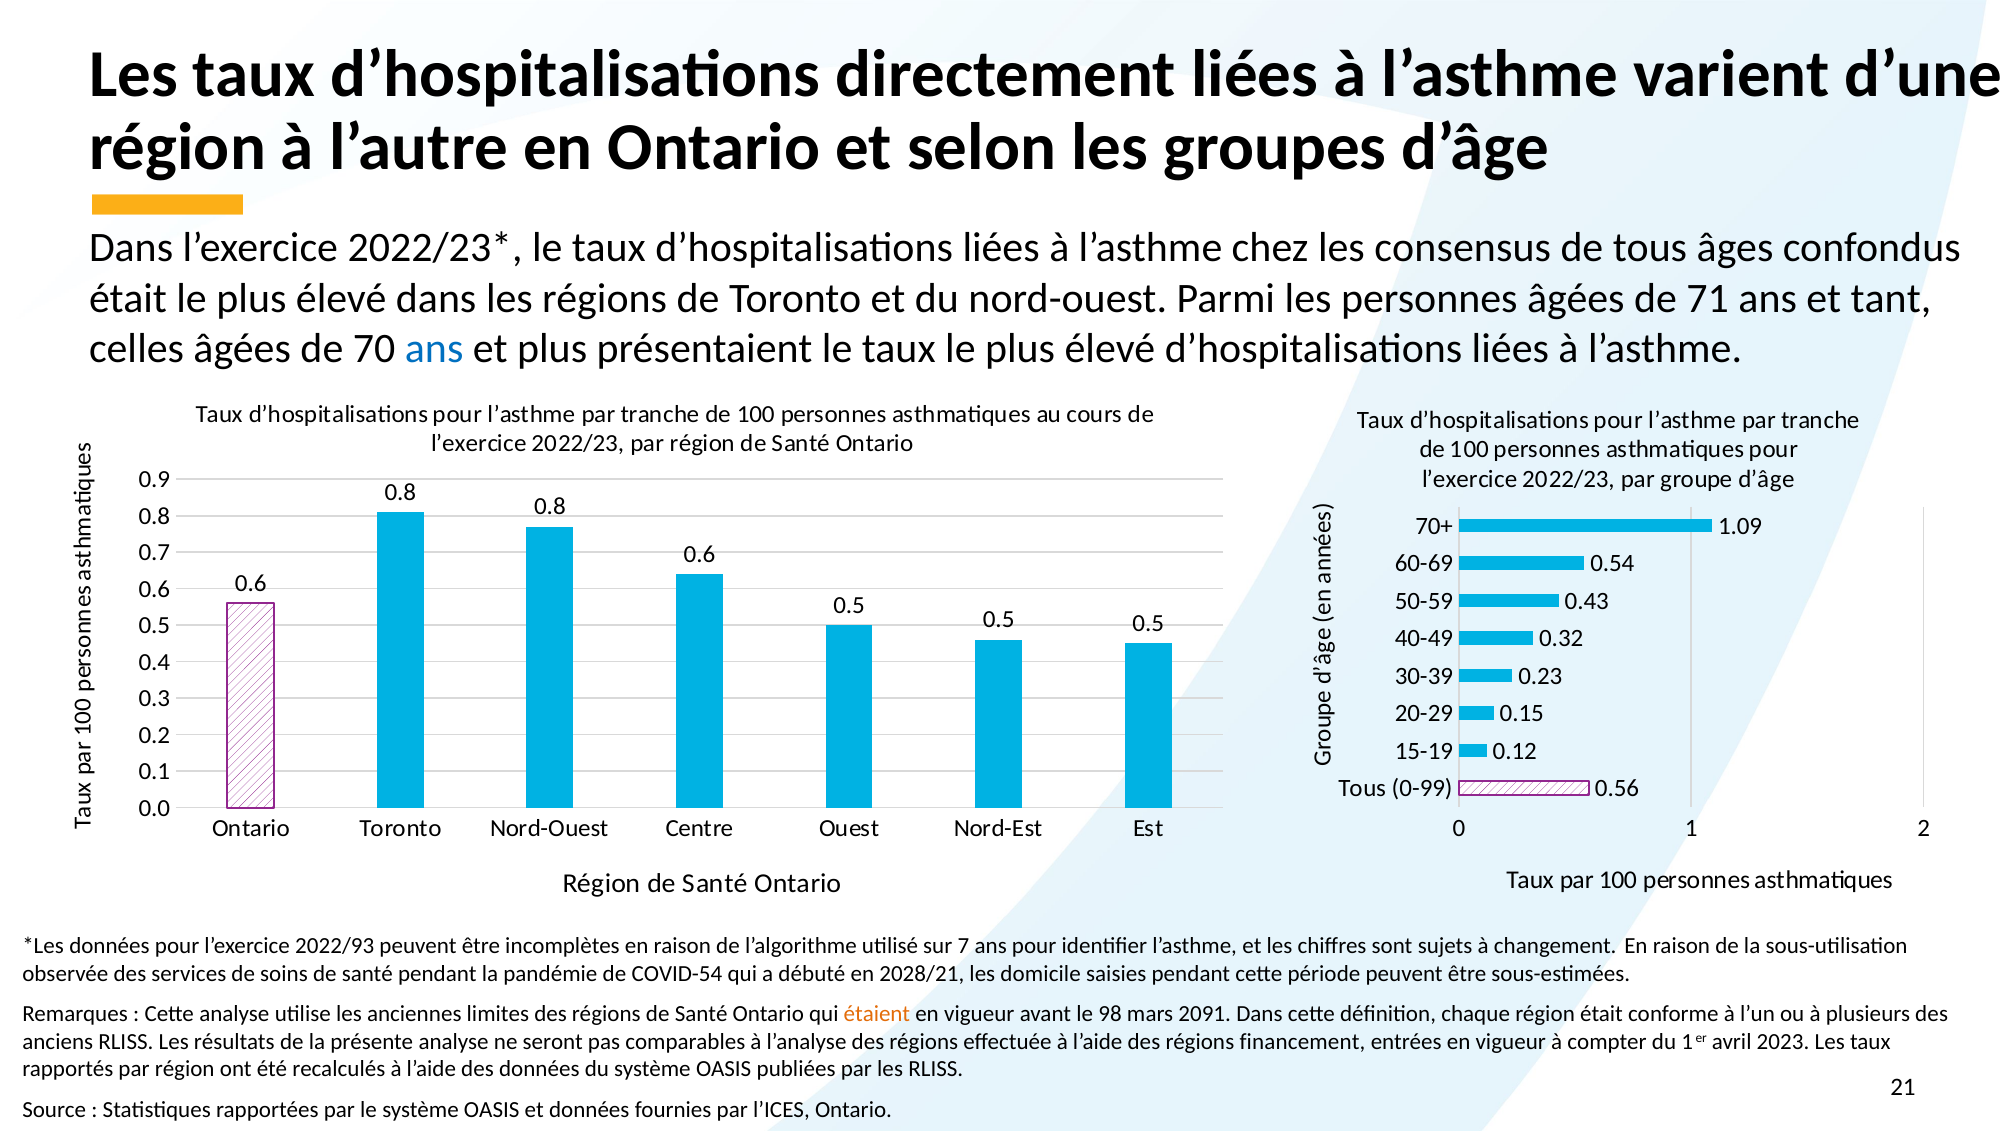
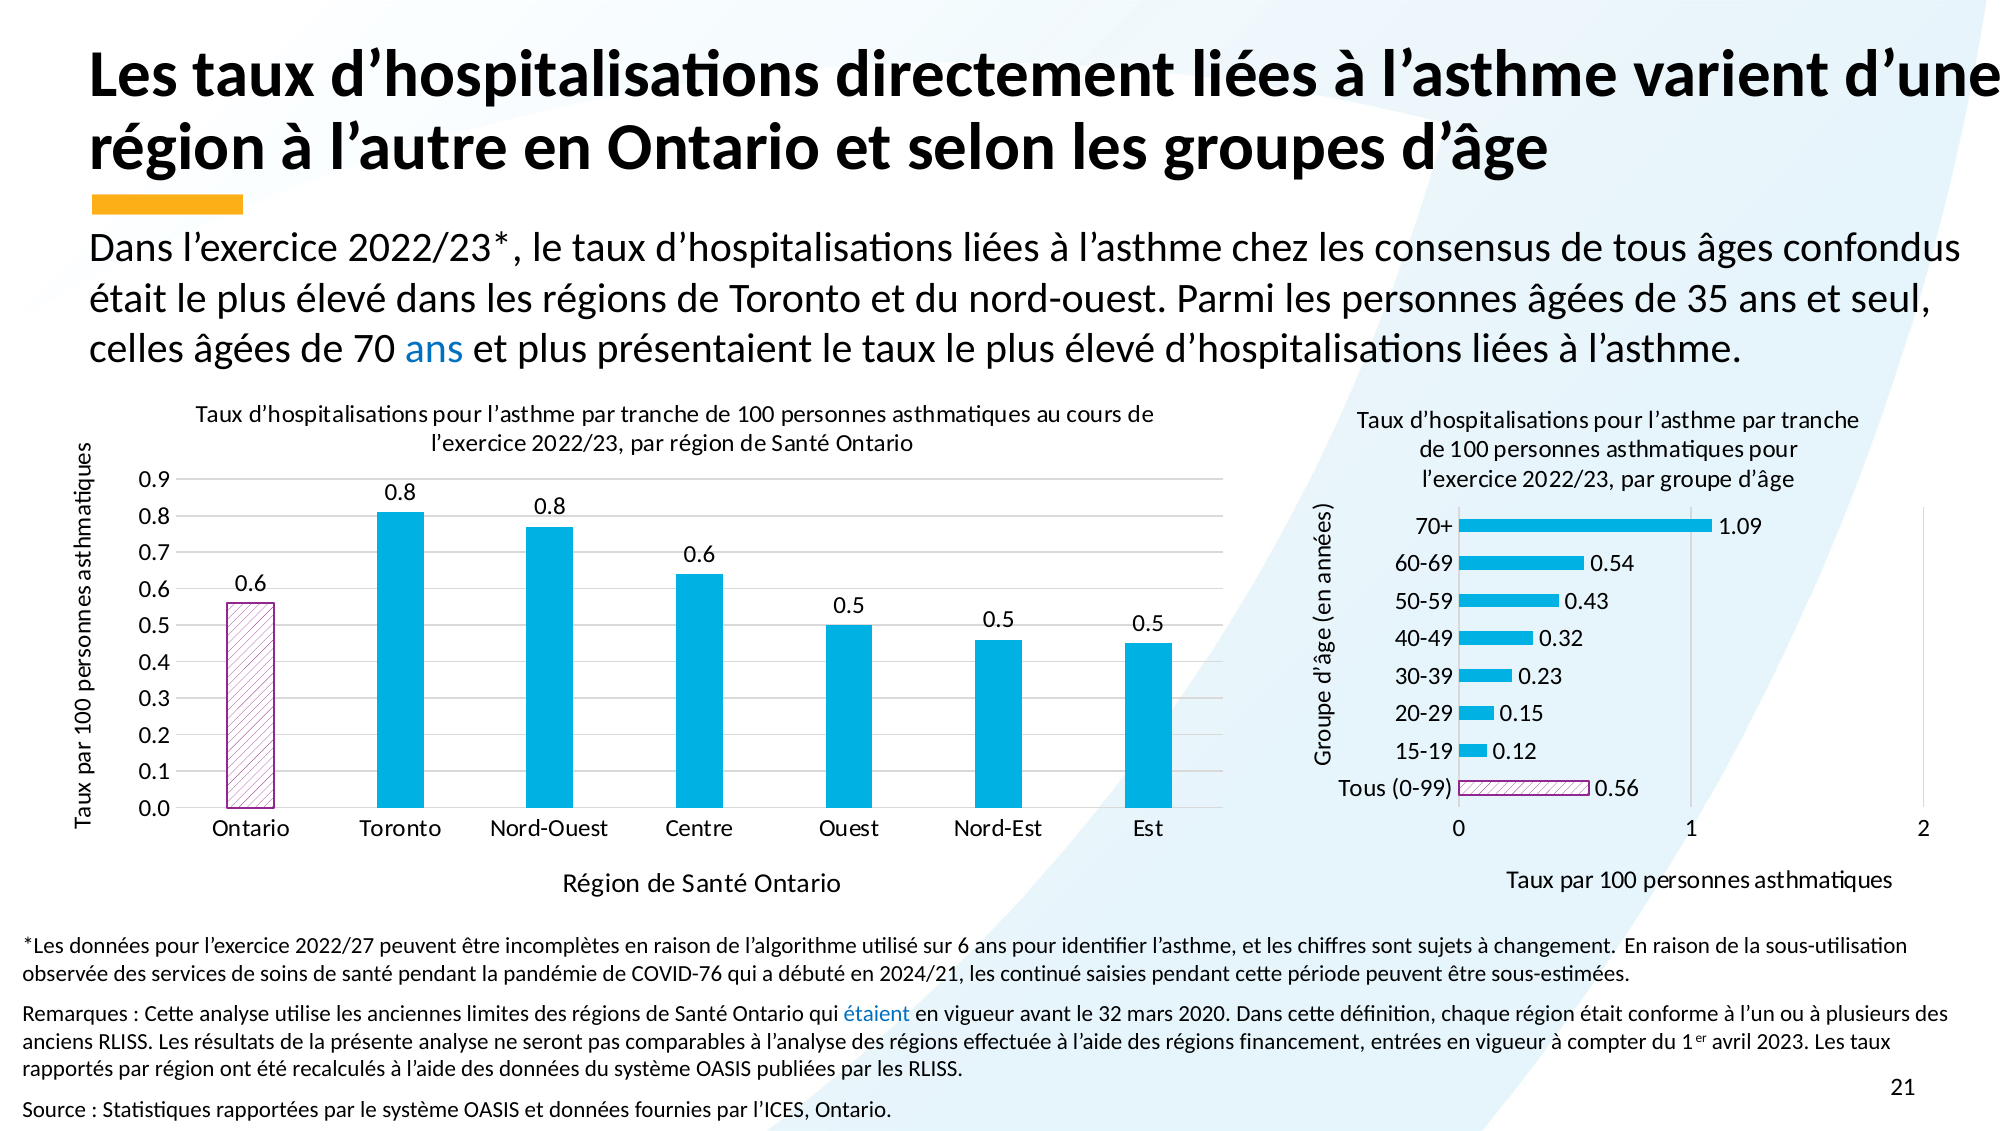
71: 71 -> 35 (1708, 298)
tant: tant -> seul (1891, 298)
2022/93: 2022/93 -> 2022/27 (335, 946)
7: 7 -> 6 (964, 946)
COVID-54: COVID-54 -> COVID-76 (677, 973)
2028/21: 2028/21 -> 2024/21 (922, 973)
domicile: domicile -> continué (1041, 973)
étaient colour: orange -> blue (877, 1014)
98: 98 -> 32 (1110, 1014)
2091: 2091 -> 2020 (1205, 1014)
